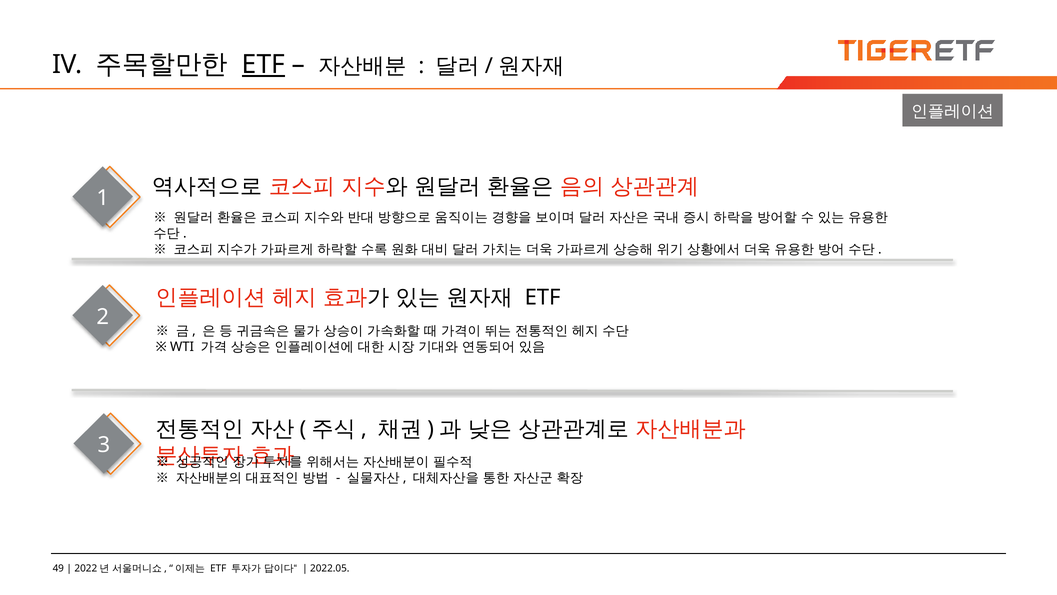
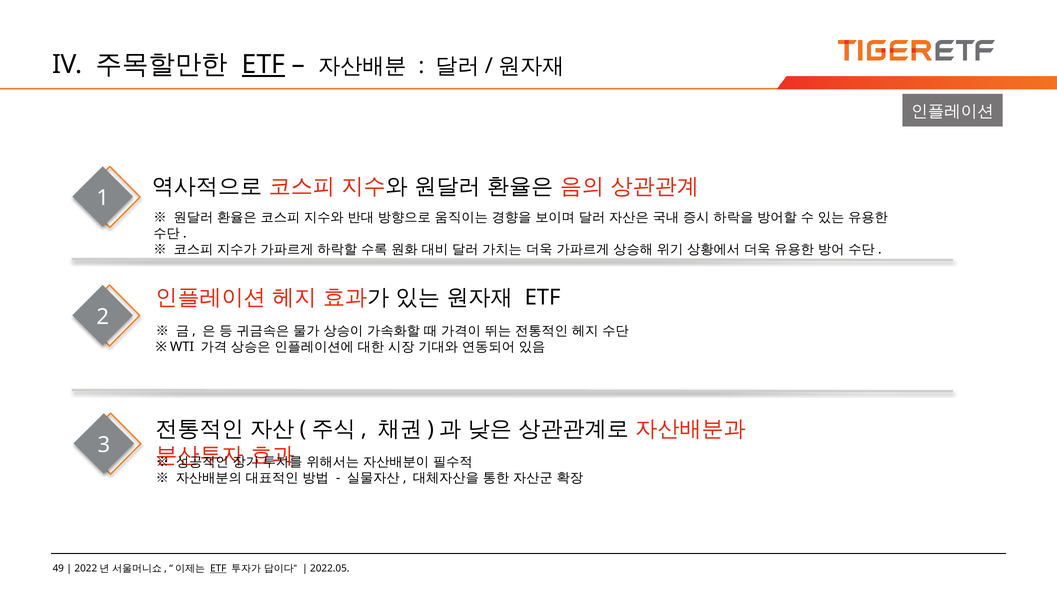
ETF underline: none -> present (218, 568)
